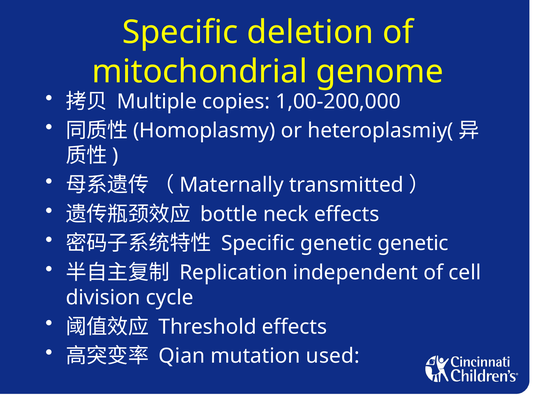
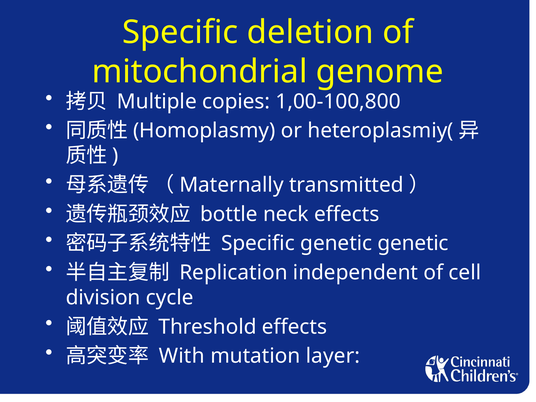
1,00-200,000: 1,00-200,000 -> 1,00-100,800 (338, 102)
Qian: Qian -> With (182, 356)
used: used -> layer (333, 356)
